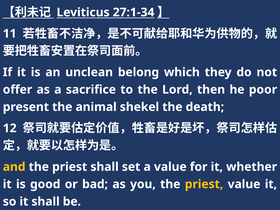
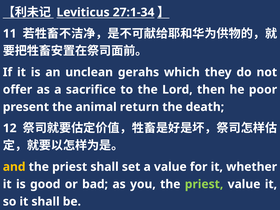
belong: belong -> gerahs (138, 72)
shekel: shekel -> return (139, 107)
priest colour: yellow -> light green (204, 184)
